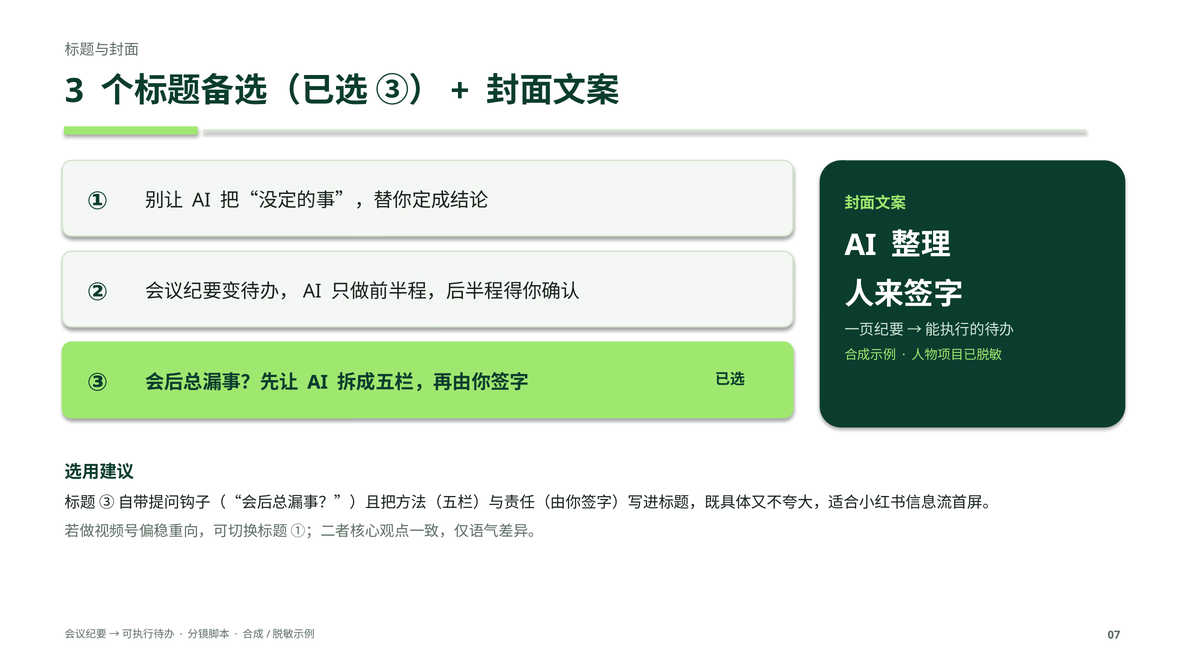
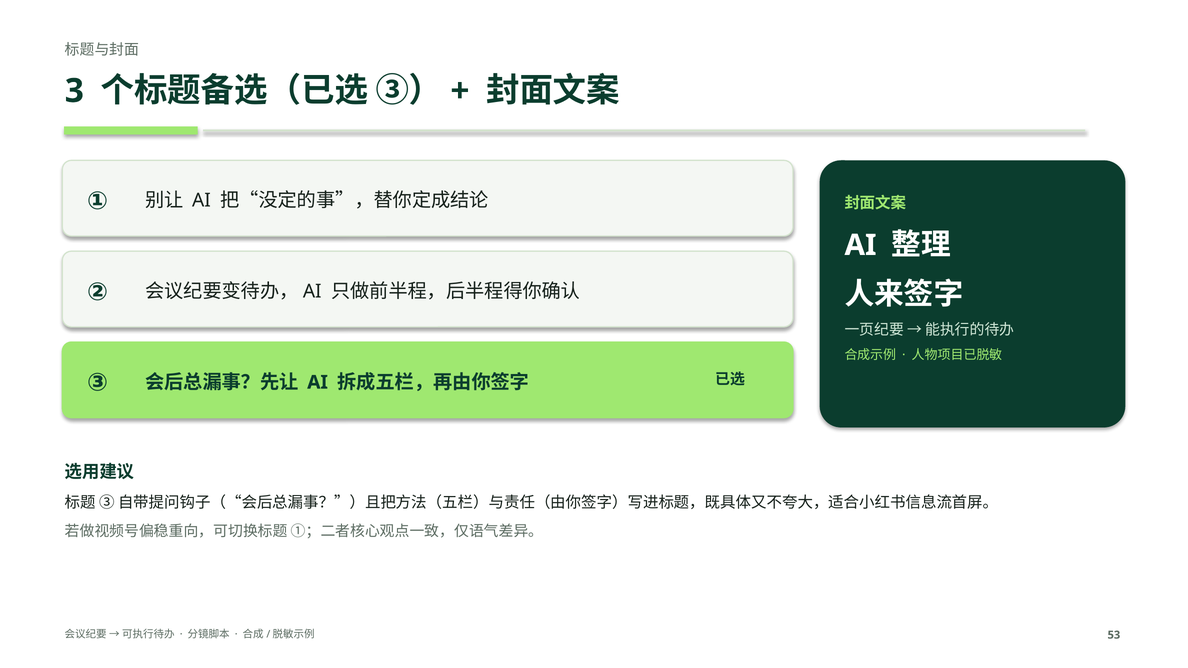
07: 07 -> 53 (1114, 635)
